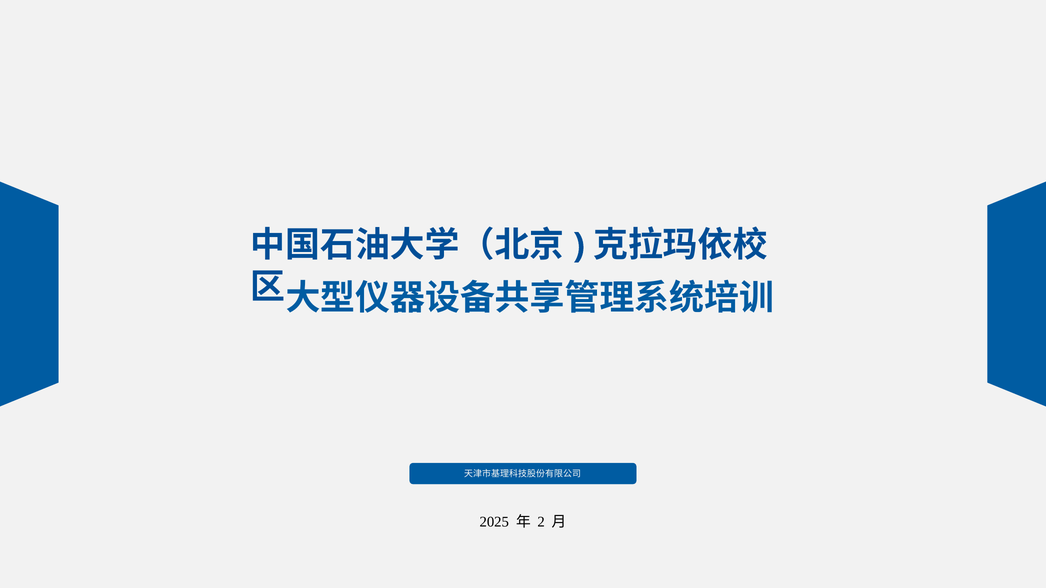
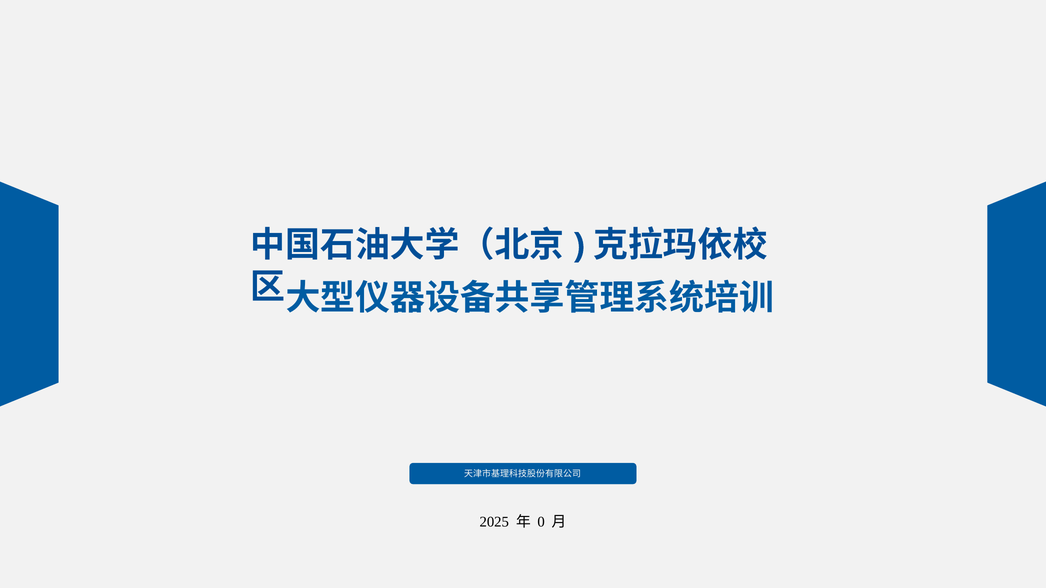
2: 2 -> 0 (541, 522)
